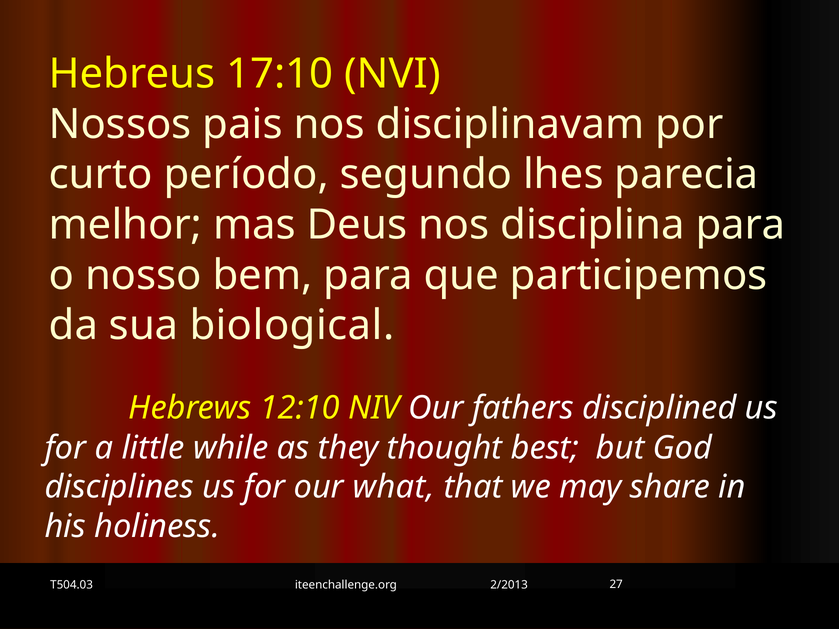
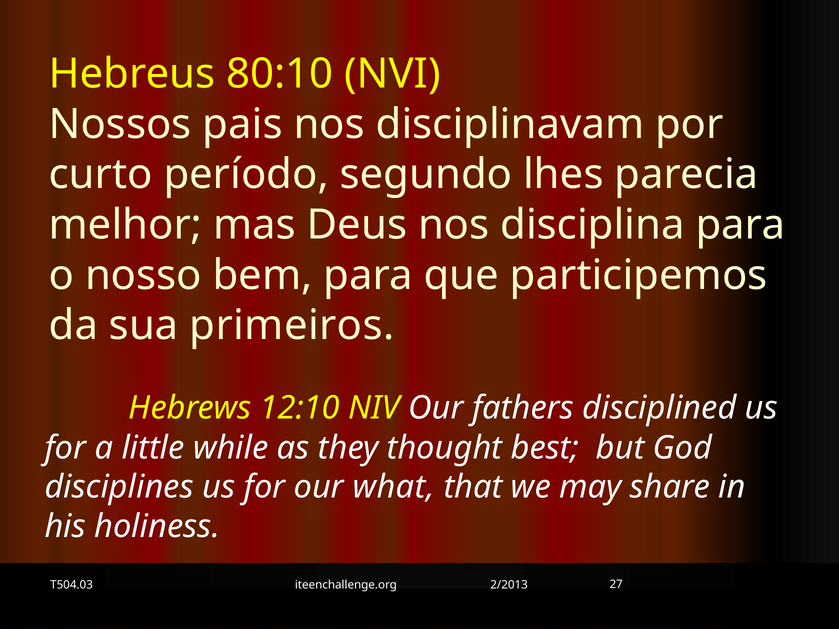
17:10: 17:10 -> 80:10 (280, 74)
biological: biological -> primeiros (292, 326)
